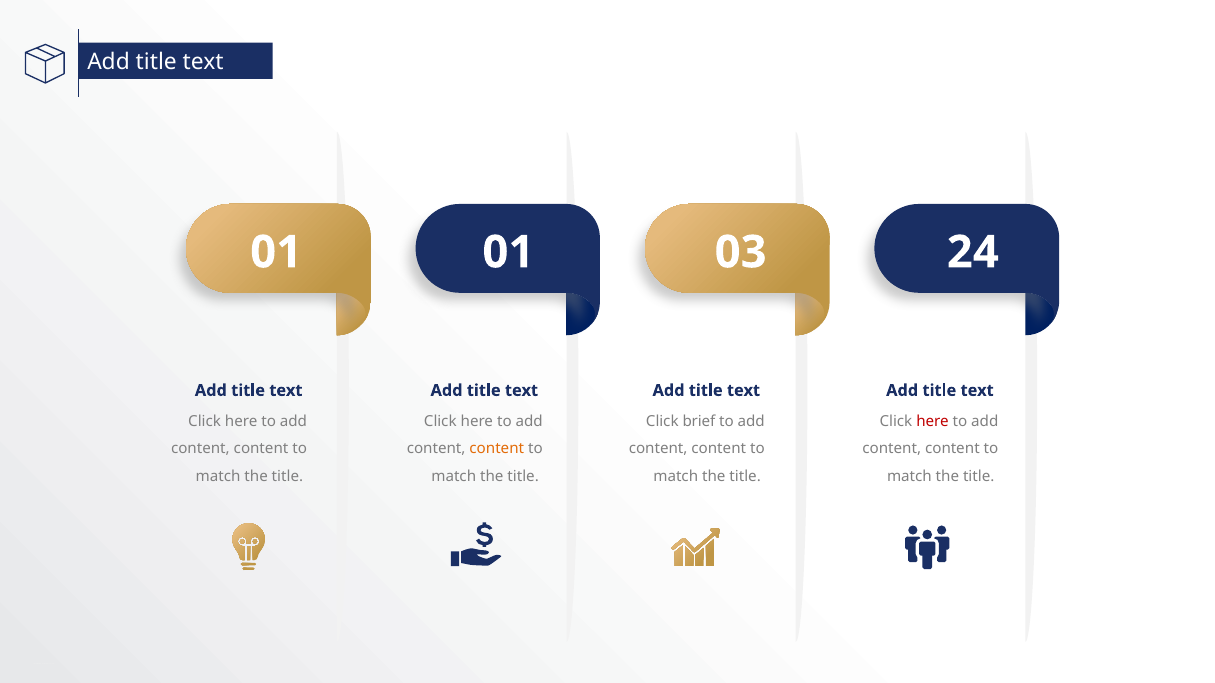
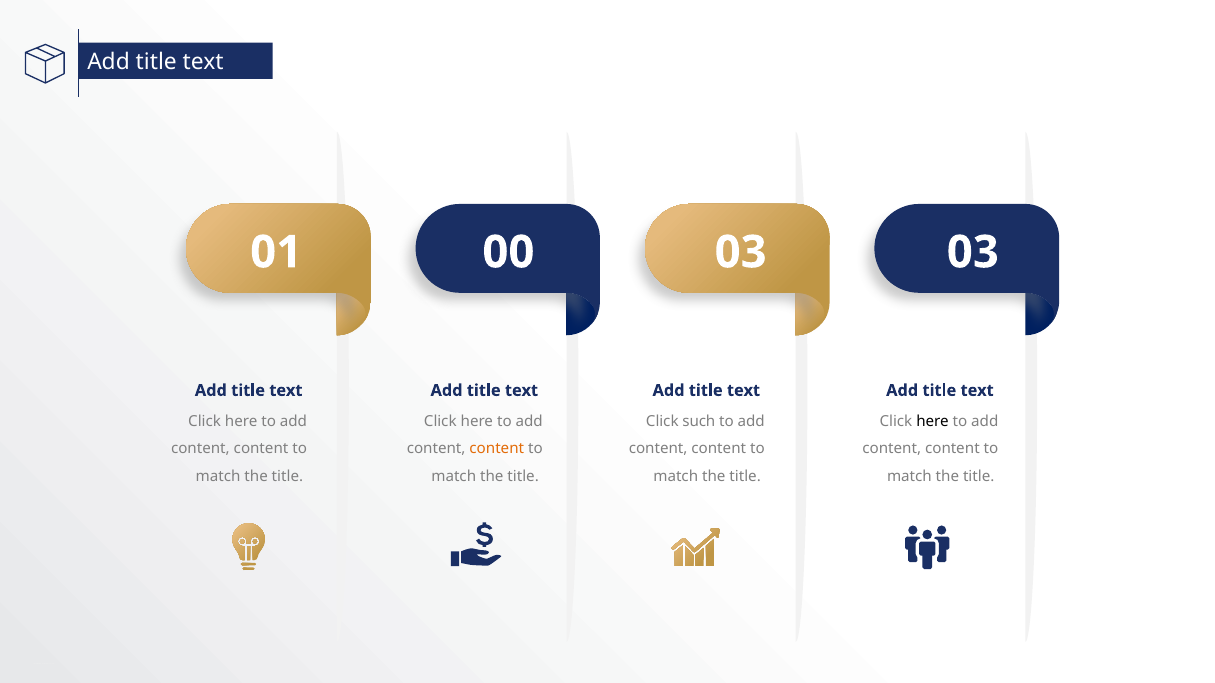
01 01: 01 -> 00 (508, 252)
03 24: 24 -> 03 (973, 252)
brief: brief -> such (699, 422)
here colour: red -> black (932, 422)
